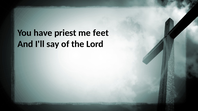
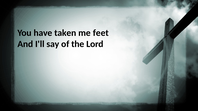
priest: priest -> taken (65, 33)
